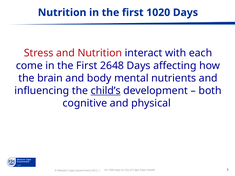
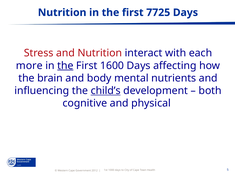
1020: 1020 -> 7725 (158, 13)
come: come -> more (29, 66)
the underline: none -> present (65, 66)
2648: 2648 -> 1600 (112, 66)
